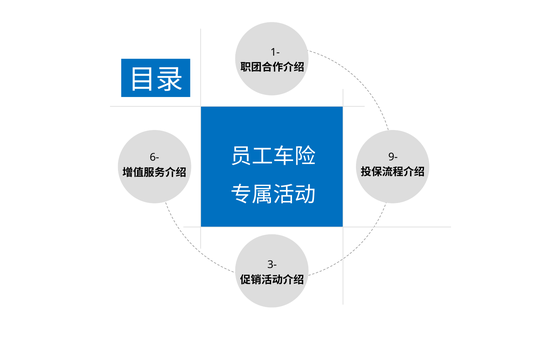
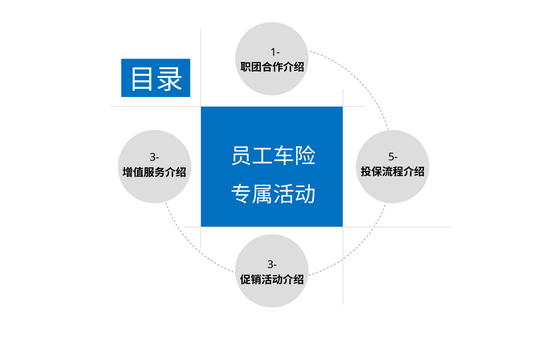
9-: 9- -> 5- (393, 157)
6-: 6- -> 3- (154, 158)
